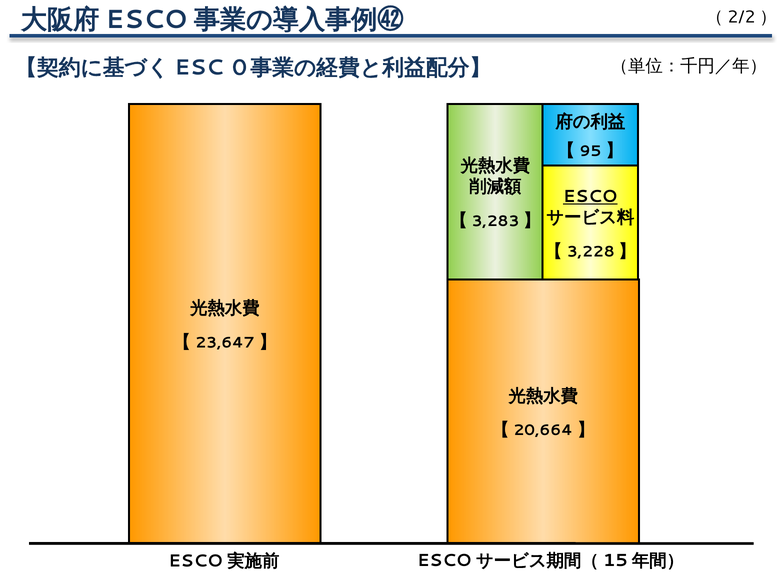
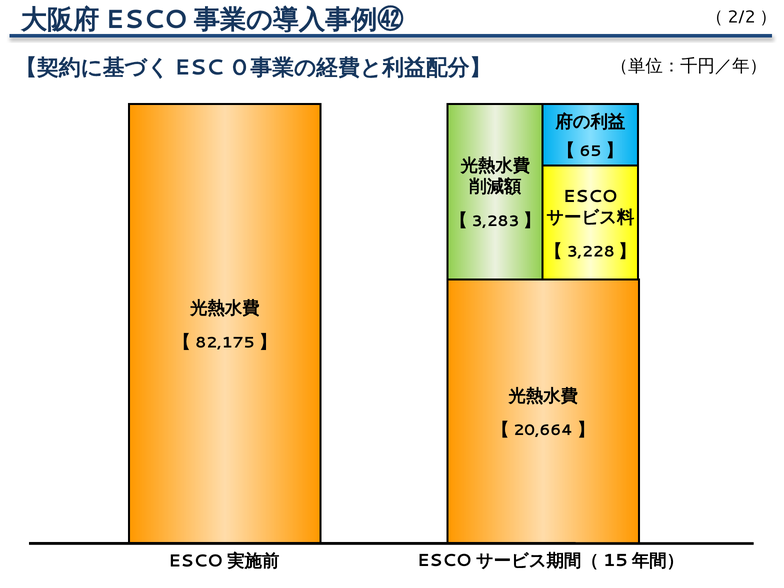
95: 95 -> 65 (590, 151)
ESCO underline: present -> none (590, 196)
23,647: 23,647 -> 82,175 (225, 343)
